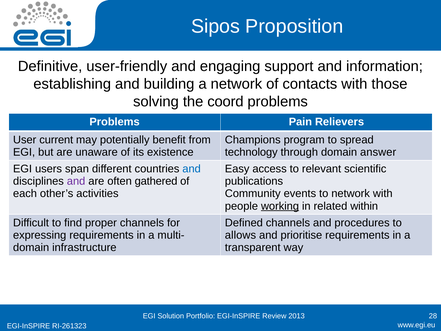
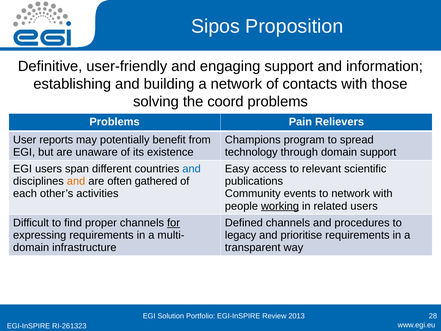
current: current -> reports (56, 140)
domain answer: answer -> support (378, 152)
and colour: purple -> orange (76, 181)
related within: within -> users (364, 206)
for underline: none -> present (174, 223)
allows: allows -> legacy (241, 235)
